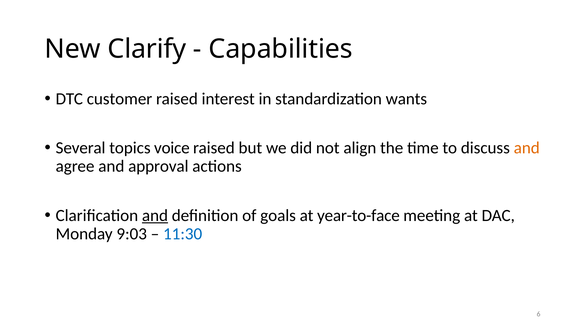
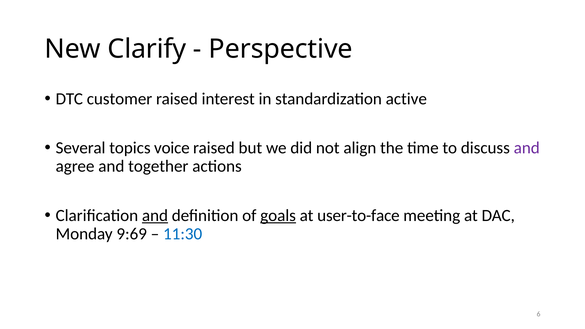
Capabilities: Capabilities -> Perspective (281, 49)
wants: wants -> active (406, 99)
and colour: orange -> purple (527, 148)
approval: approval -> together (158, 166)
goals underline: none -> present (278, 215)
year-to-face: year-to-face -> user-to-face (358, 215)
9:03: 9:03 -> 9:69 (132, 234)
